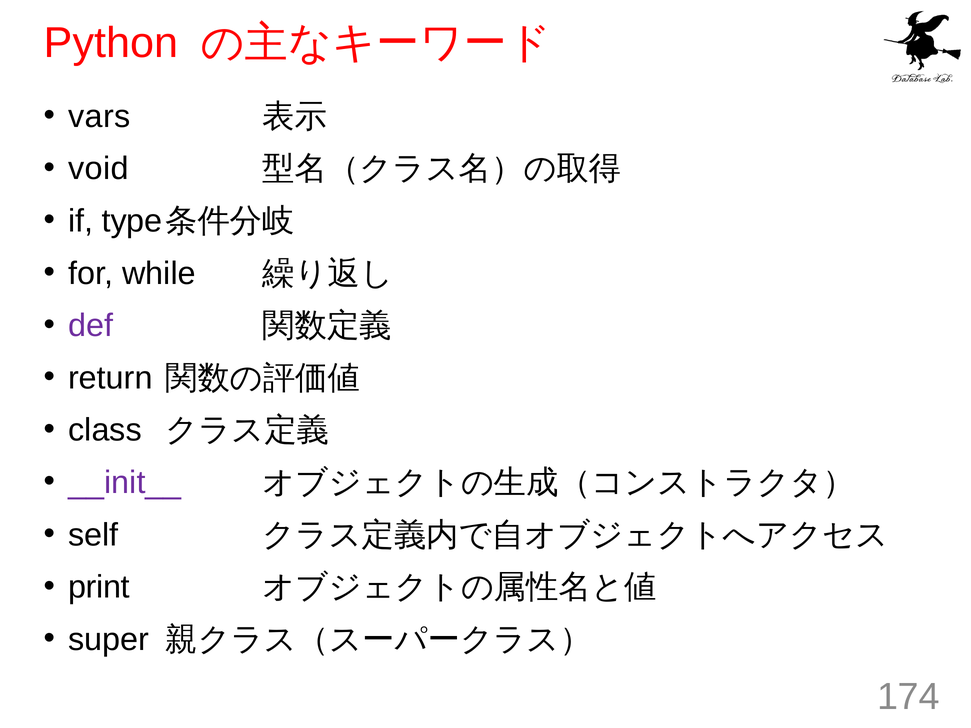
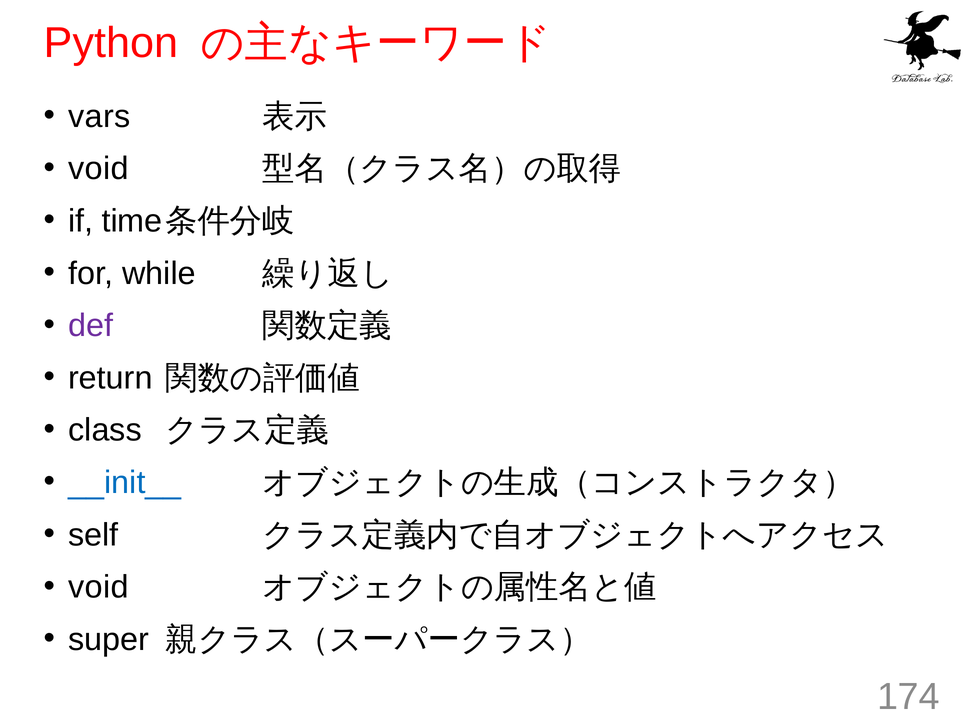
type: type -> time (132, 221)
__init__ colour: purple -> blue (125, 483)
print: print -> void (99, 587)
